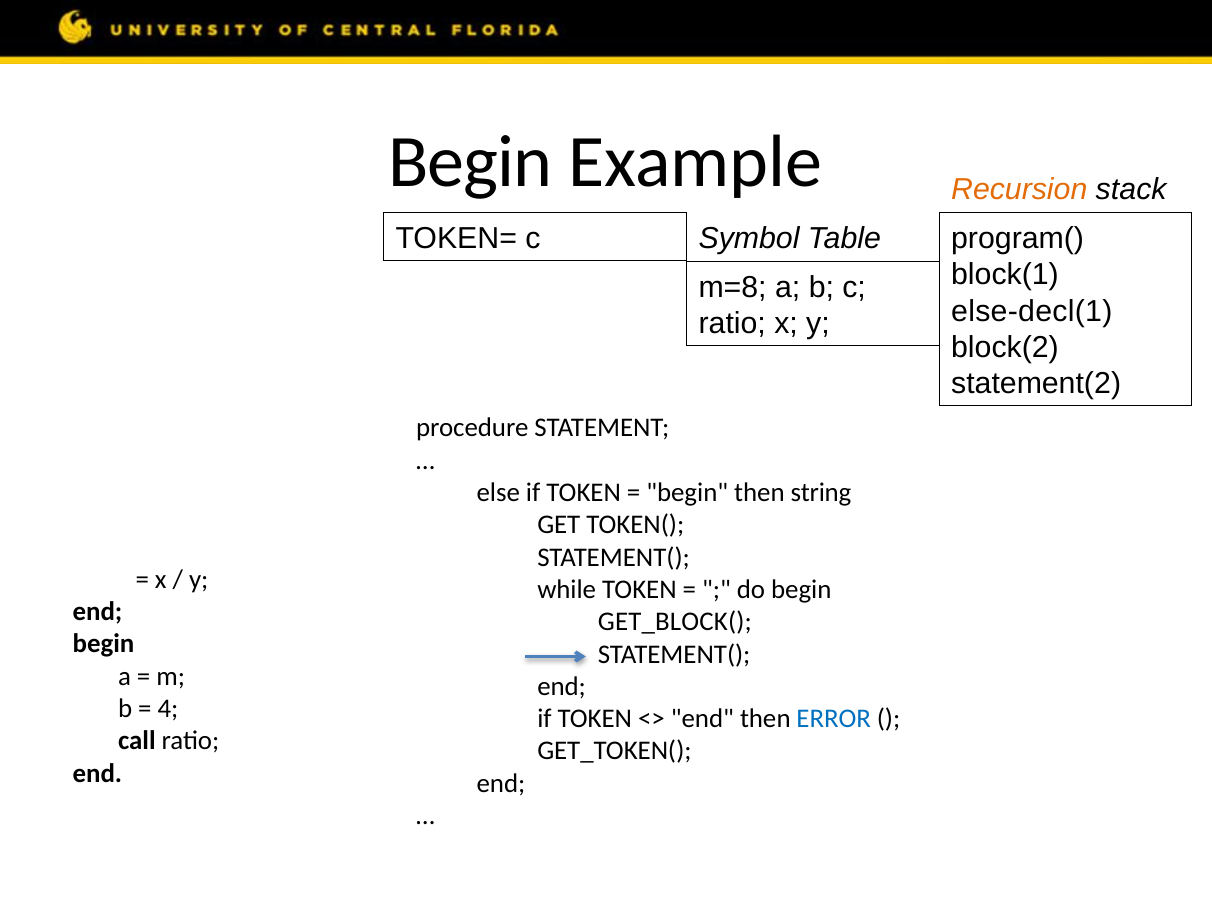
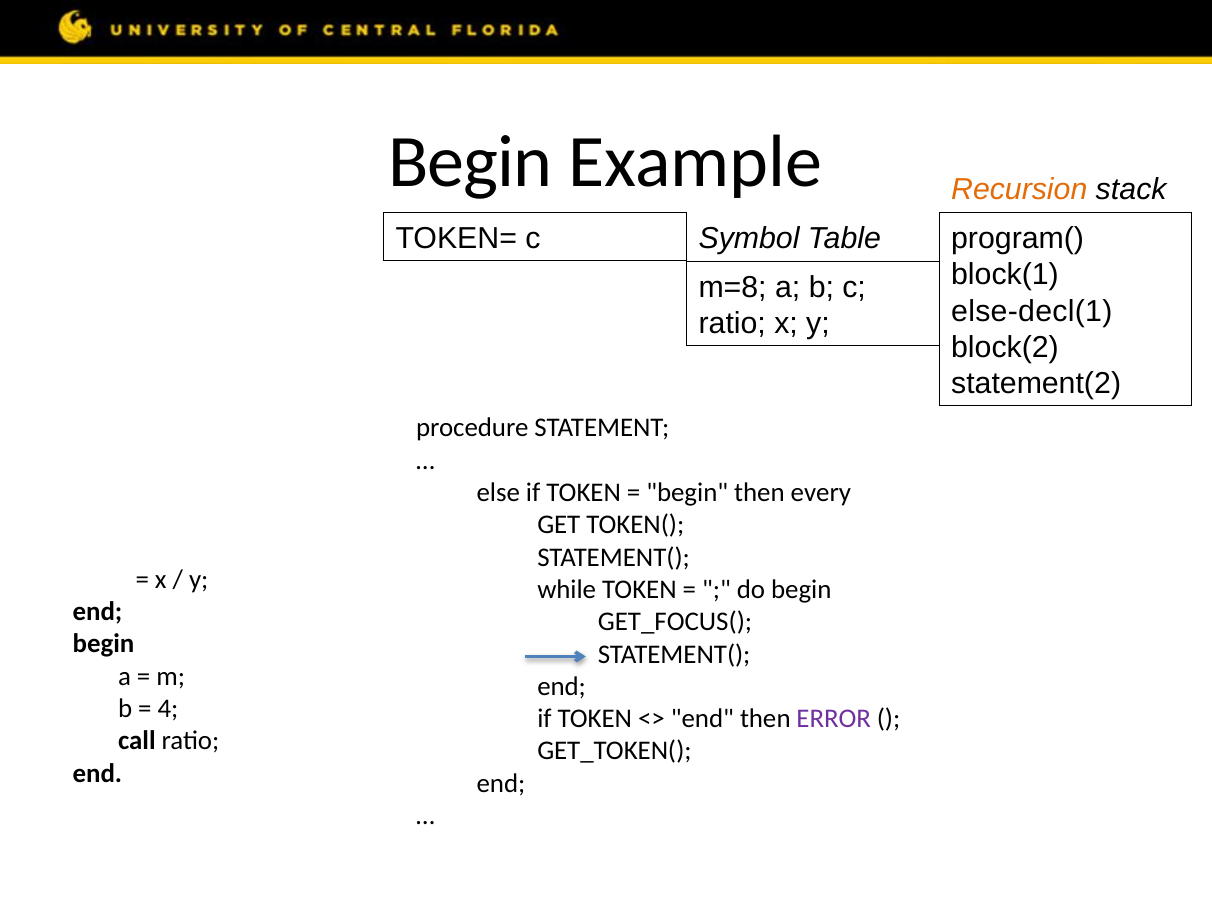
string: string -> every (821, 493)
GET_BLOCK(: GET_BLOCK( -> GET_FOCUS( (675, 622)
ERROR colour: blue -> purple (834, 719)
